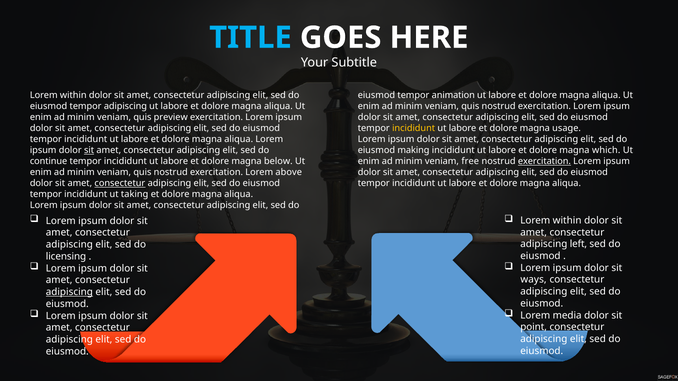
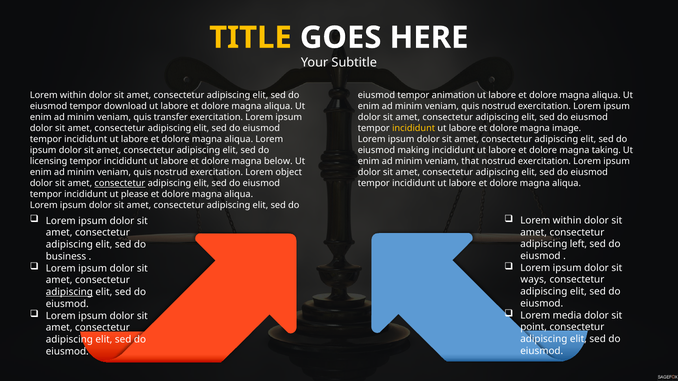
TITLE colour: light blue -> yellow (250, 38)
tempor adipiscing: adipiscing -> download (125, 106)
preview: preview -> transfer (171, 117)
usage: usage -> image (567, 128)
sit underline: present -> none (89, 150)
which: which -> taking (606, 150)
continue: continue -> licensing (49, 162)
free: free -> that (470, 162)
exercitation underline: present -> none (544, 162)
above: above -> object (289, 173)
taking: taking -> please (135, 195)
licensing: licensing -> business (66, 257)
